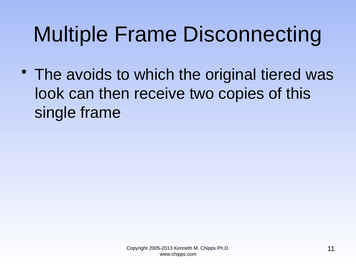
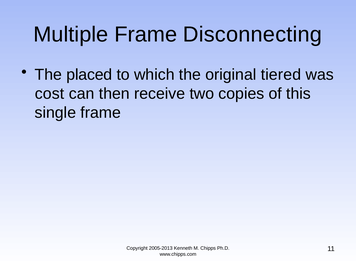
avoids: avoids -> placed (89, 75)
look: look -> cost (50, 94)
